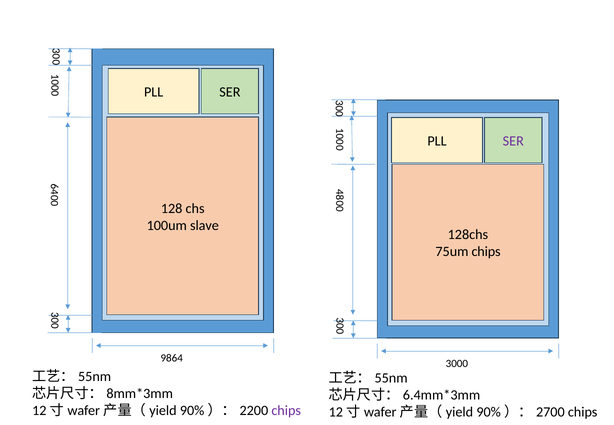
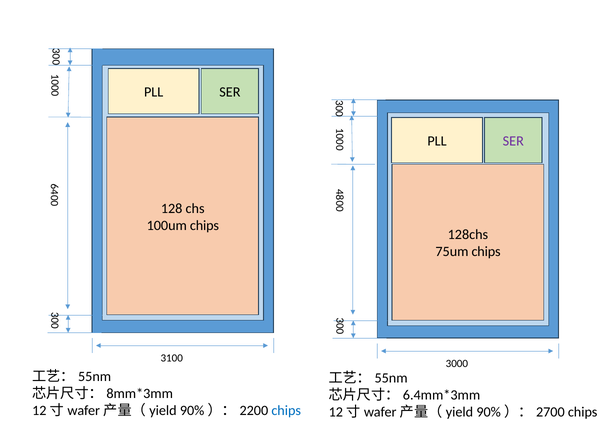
100um slave: slave -> chips (204, 225)
9864: 9864 -> 3100 (172, 358)
chips colour: purple -> blue (286, 411)
